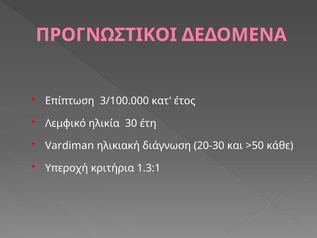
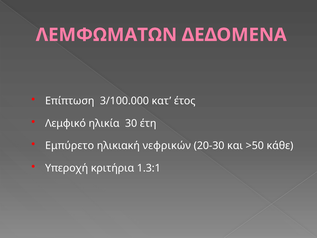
ΠΡΟΓΝΩΣΤΙΚΟΙ: ΠΡΟΓΝΩΣΤΙΚΟΙ -> ΛΕΜΦΩΜΑΤΩΝ (106, 35)
Vardiman: Vardiman -> Εμπύρετο (70, 146)
διάγνωση: διάγνωση -> νεφρικών (167, 146)
